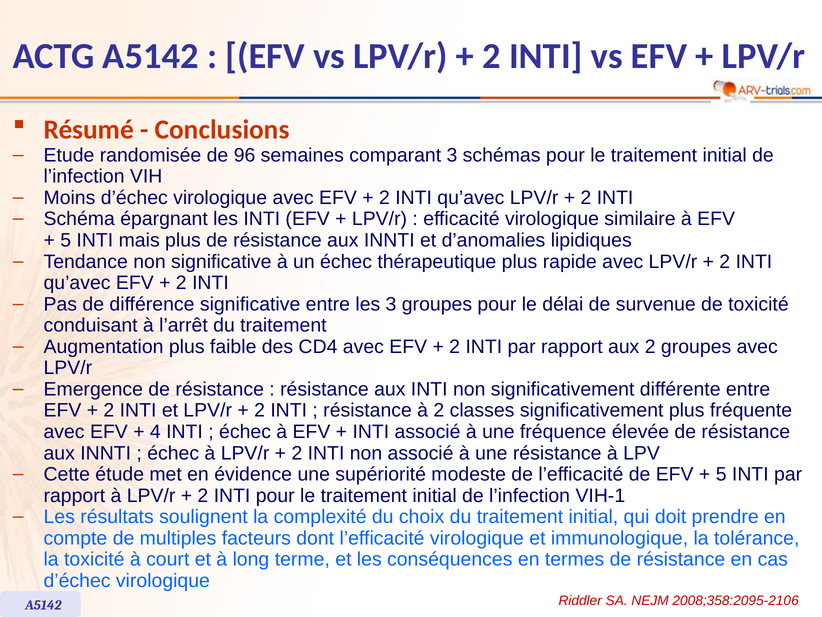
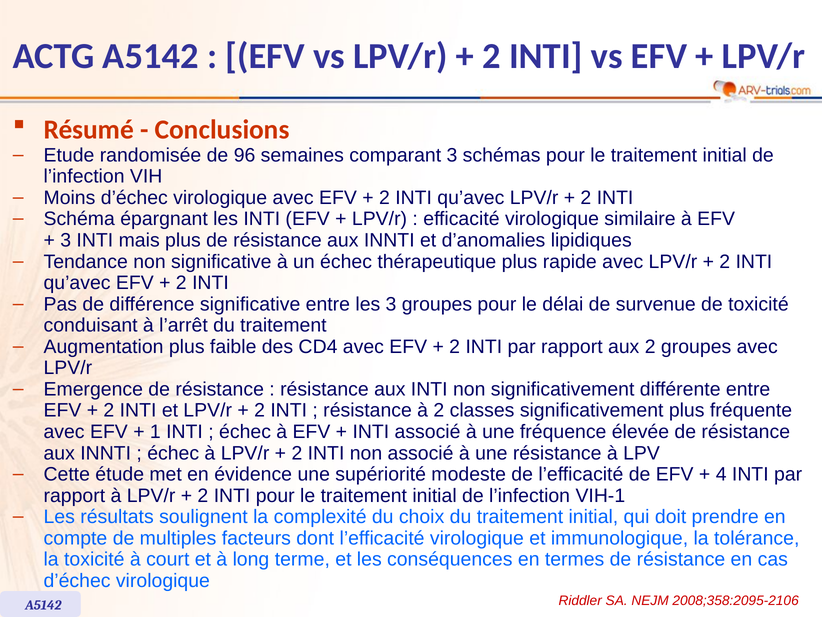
5: 5 -> 3 (66, 240)
4: 4 -> 1 (155, 431)
5: 5 -> 4 (721, 474)
